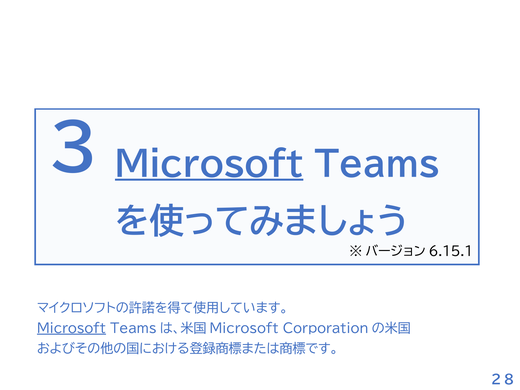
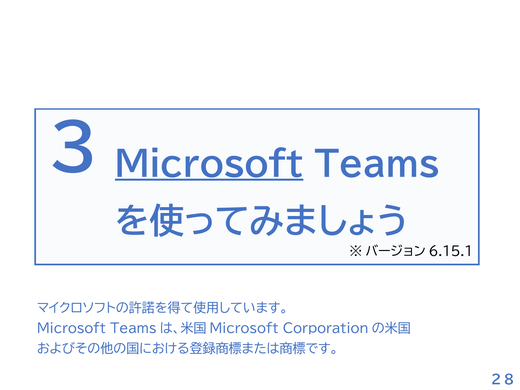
Microsoft underline: present -> none (71, 329)
